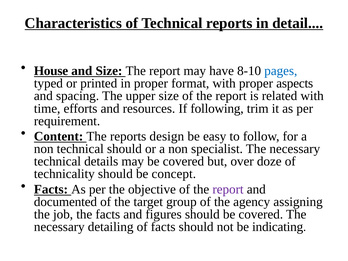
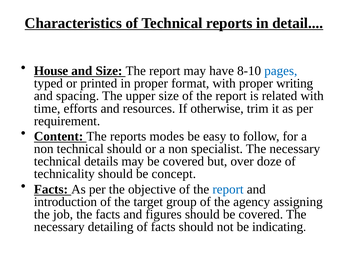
aspects: aspects -> writing (295, 83)
following: following -> otherwise (217, 108)
design: design -> modes (167, 136)
report colour: purple -> blue (228, 189)
documented: documented -> introduction (65, 202)
